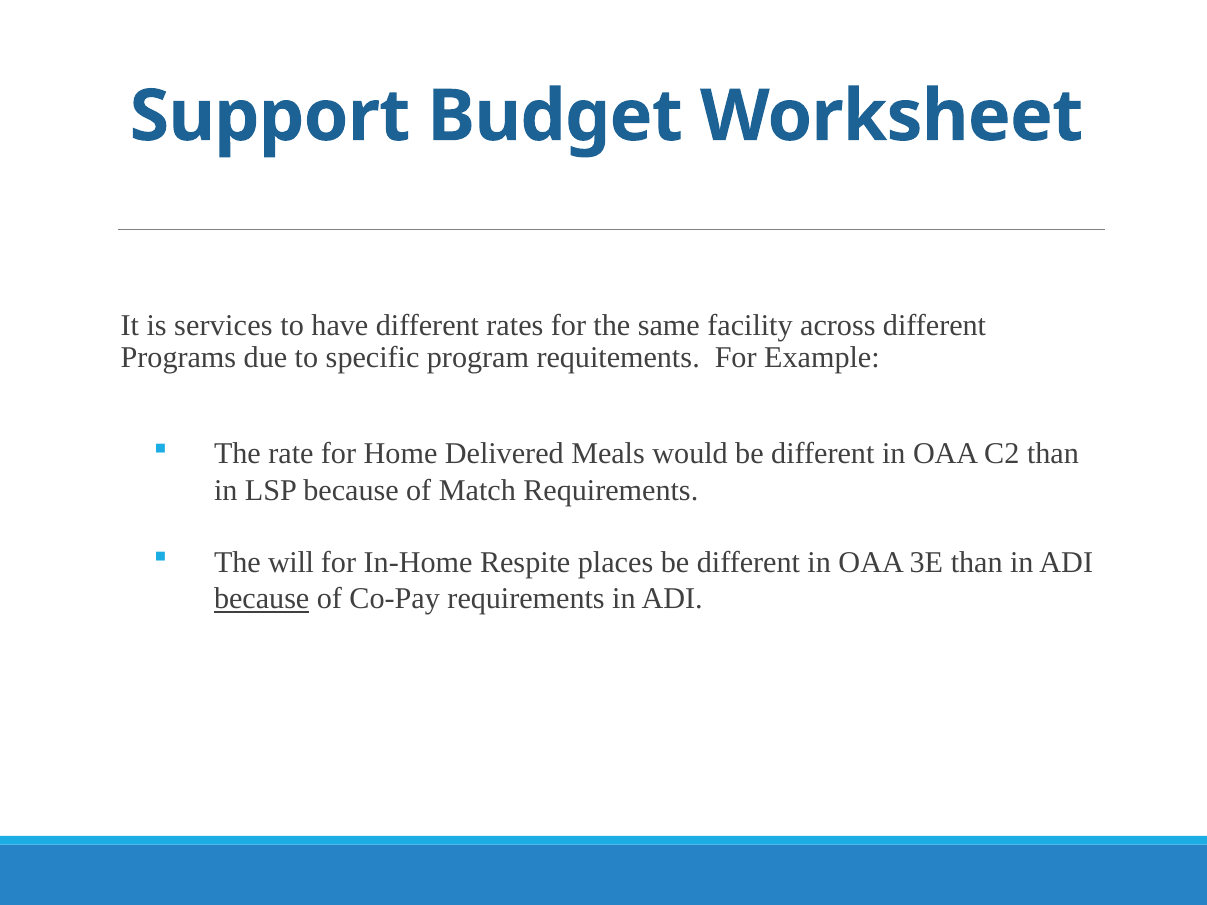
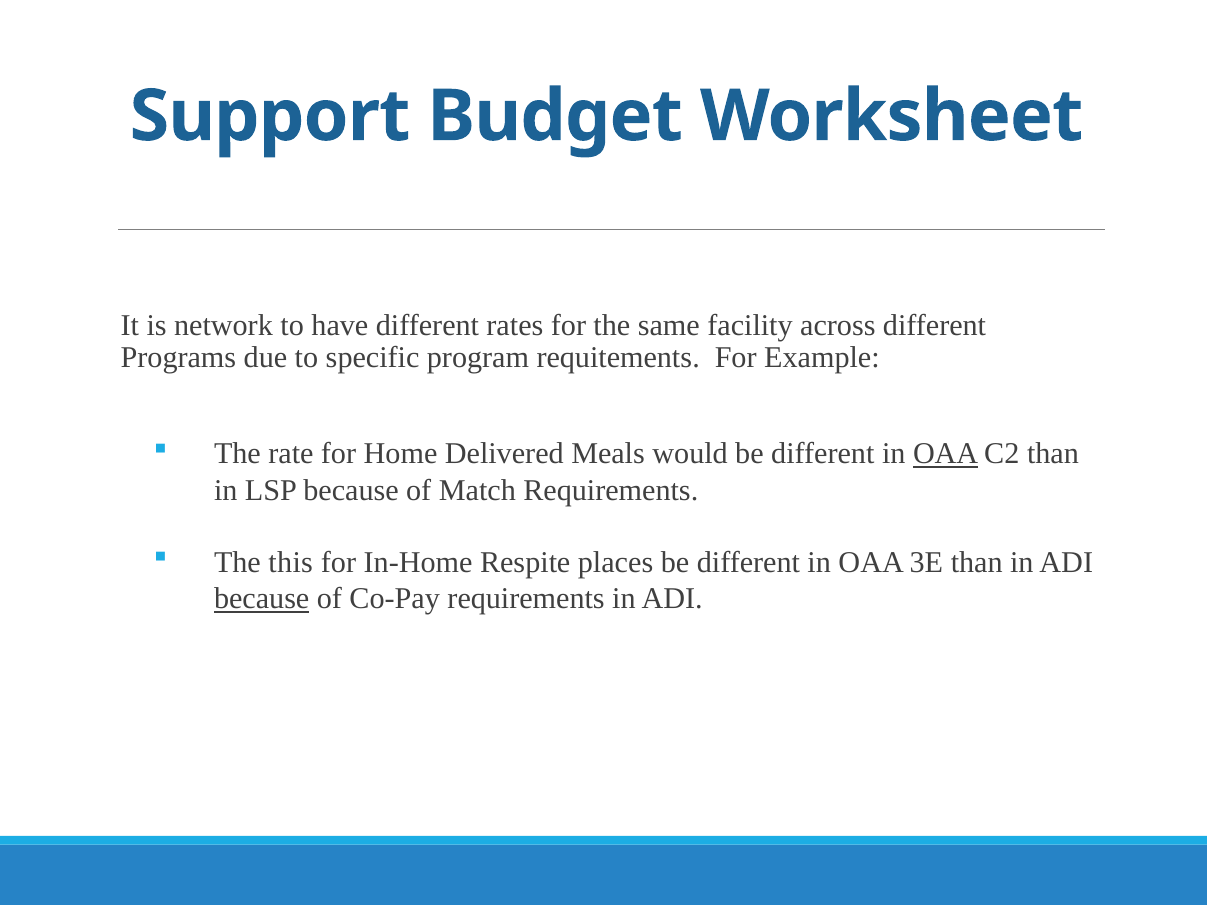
services: services -> network (223, 325)
OAA underline: none -> present (946, 454)
will: will -> this (291, 563)
